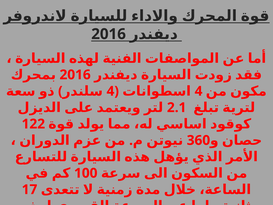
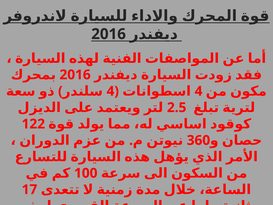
2.1: 2.1 -> 2.5 (177, 107)
